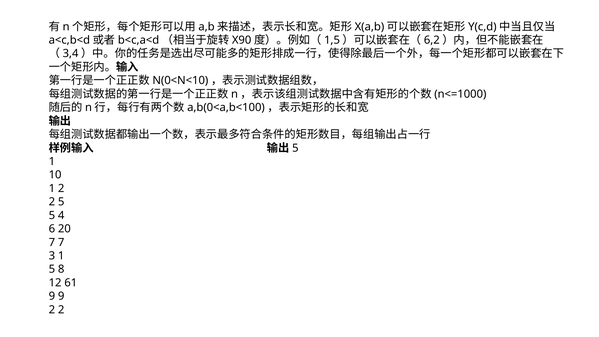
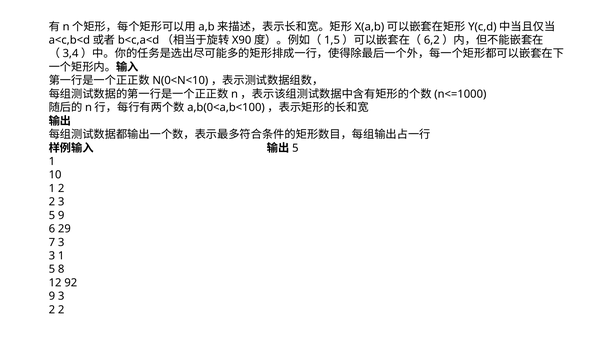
2 5: 5 -> 3 (61, 202)
5 4: 4 -> 9 (61, 215)
20: 20 -> 29 (64, 229)
7 7: 7 -> 3 (61, 242)
61: 61 -> 92 (71, 283)
9 9: 9 -> 3 (61, 296)
